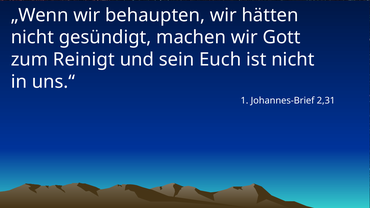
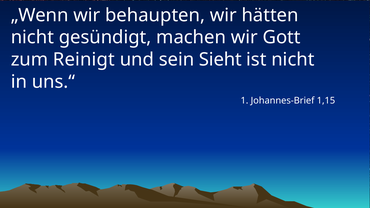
Euch: Euch -> Sieht (220, 60)
2,31: 2,31 -> 1,15 (326, 101)
